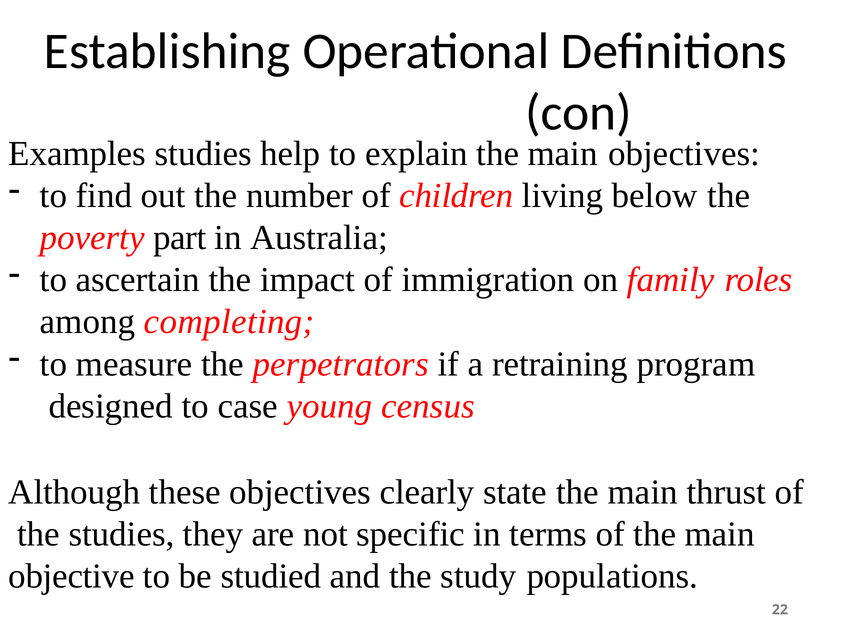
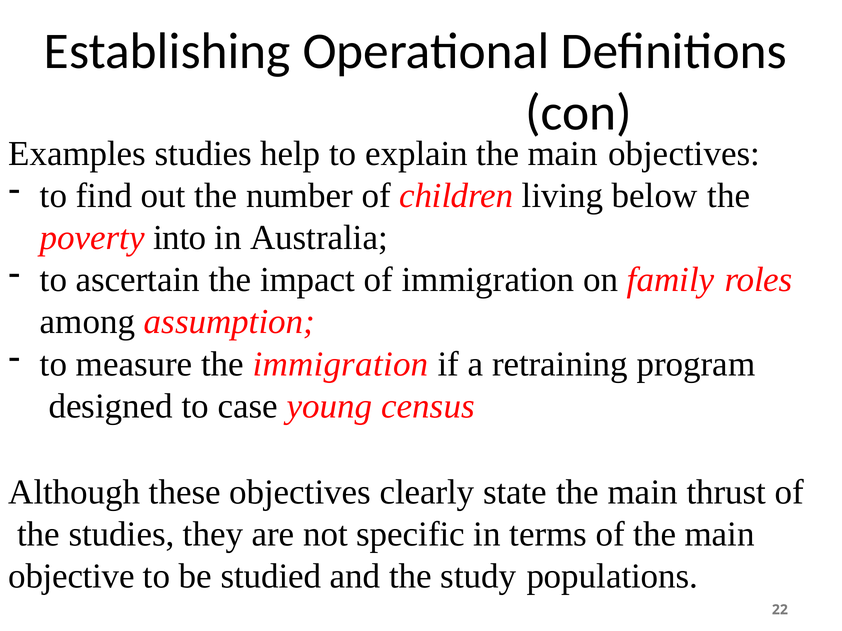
part: part -> into (180, 238)
completing: completing -> assumption (229, 322)
the perpetrators: perpetrators -> immigration (341, 364)
